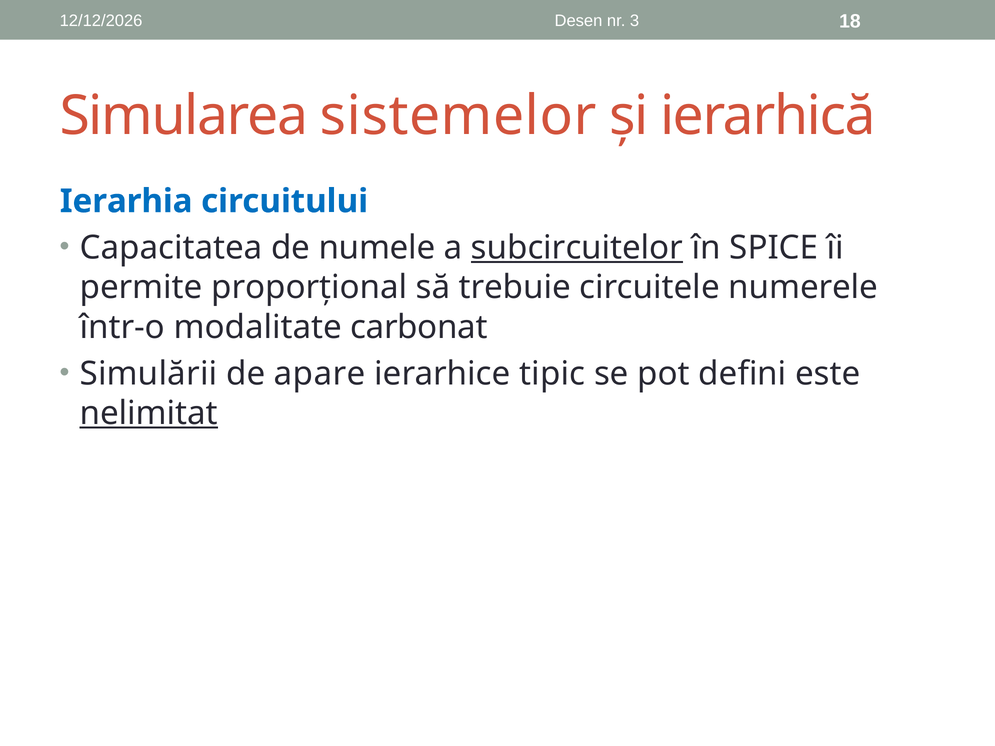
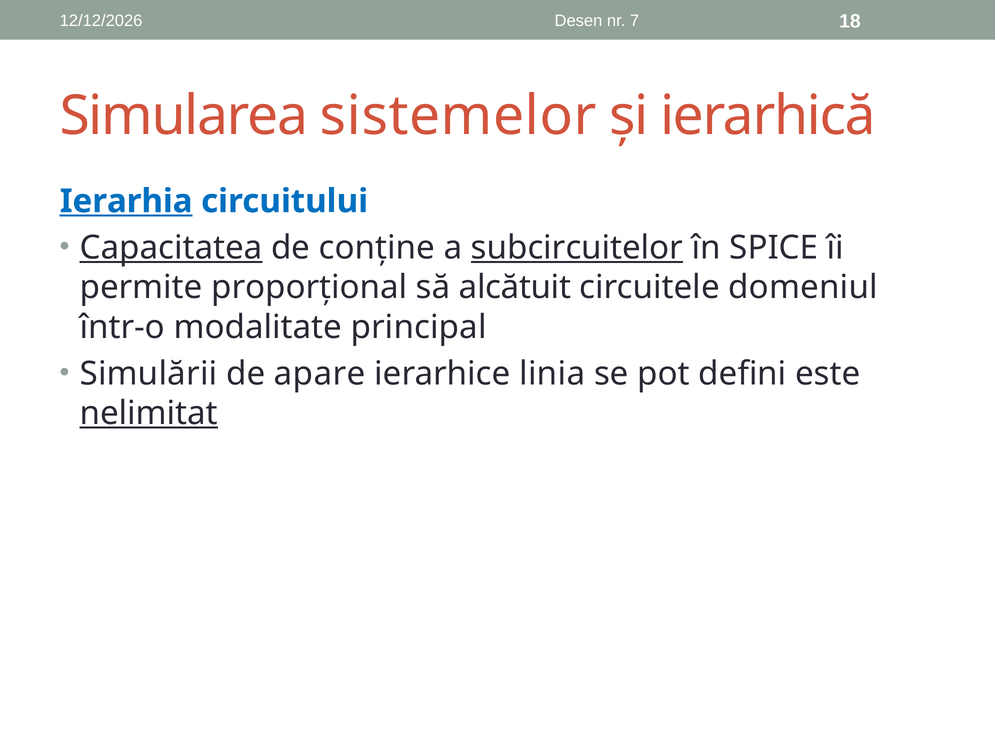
3: 3 -> 7 (635, 21)
Ierarhia underline: none -> present (126, 201)
Capacitatea underline: none -> present (171, 248)
numele: numele -> conține (377, 248)
trebuie: trebuie -> alcătuit (515, 288)
numerele: numerele -> domeniul (803, 288)
carbonat: carbonat -> principal (419, 327)
tipic: tipic -> linia (552, 374)
